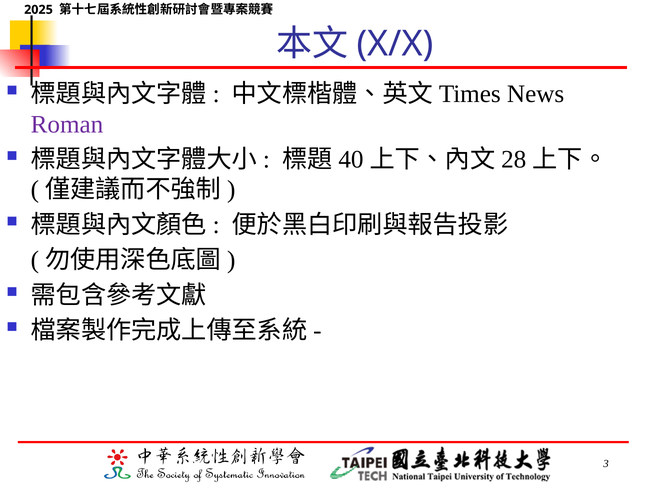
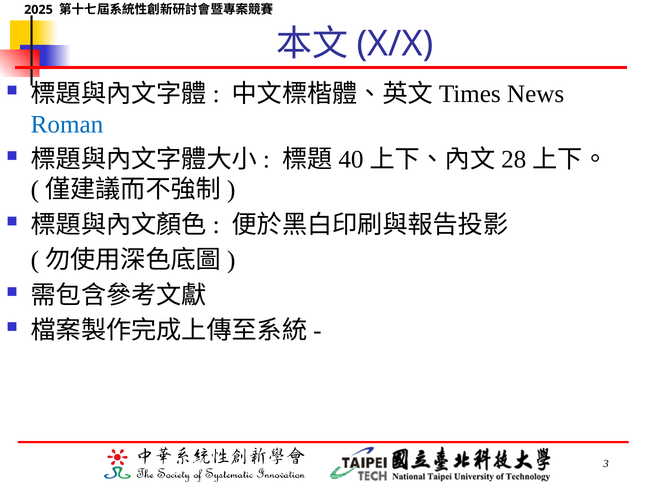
Roman colour: purple -> blue (67, 124)
